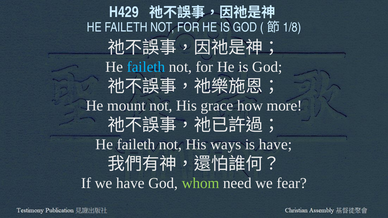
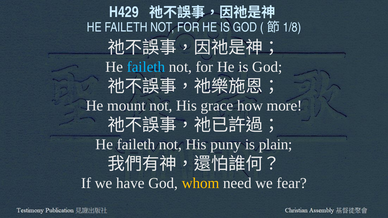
ways: ways -> puny (226, 145)
is have: have -> plain (276, 145)
whom colour: light green -> yellow (201, 183)
